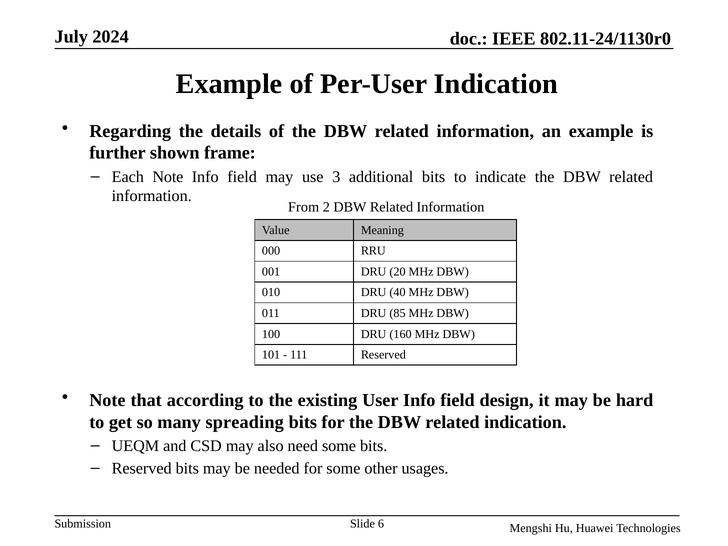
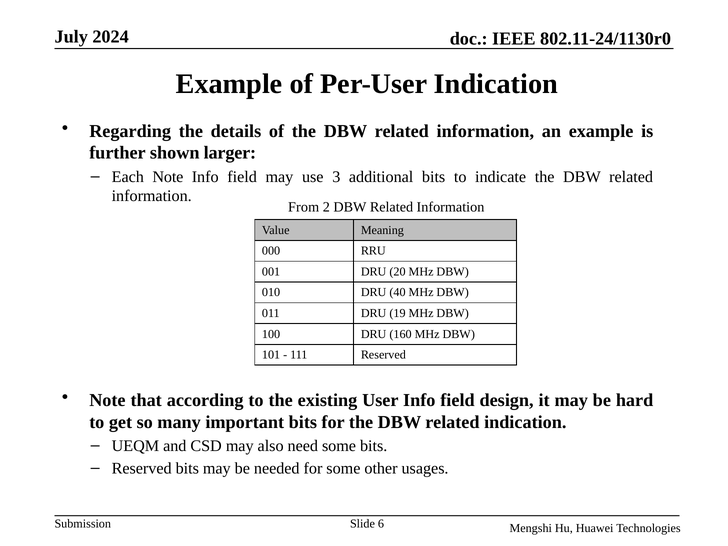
frame: frame -> larger (230, 153)
85: 85 -> 19 (398, 313)
spreading: spreading -> important (245, 422)
